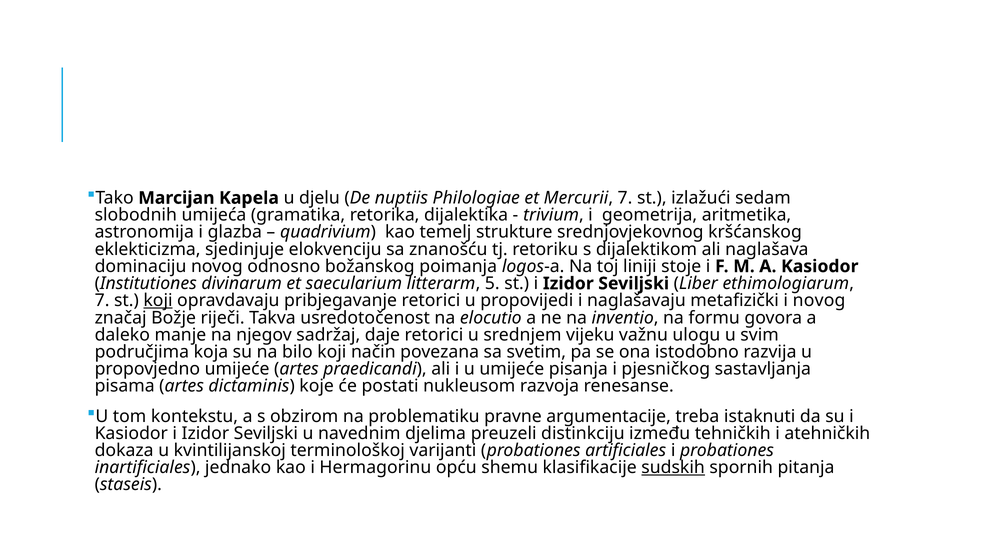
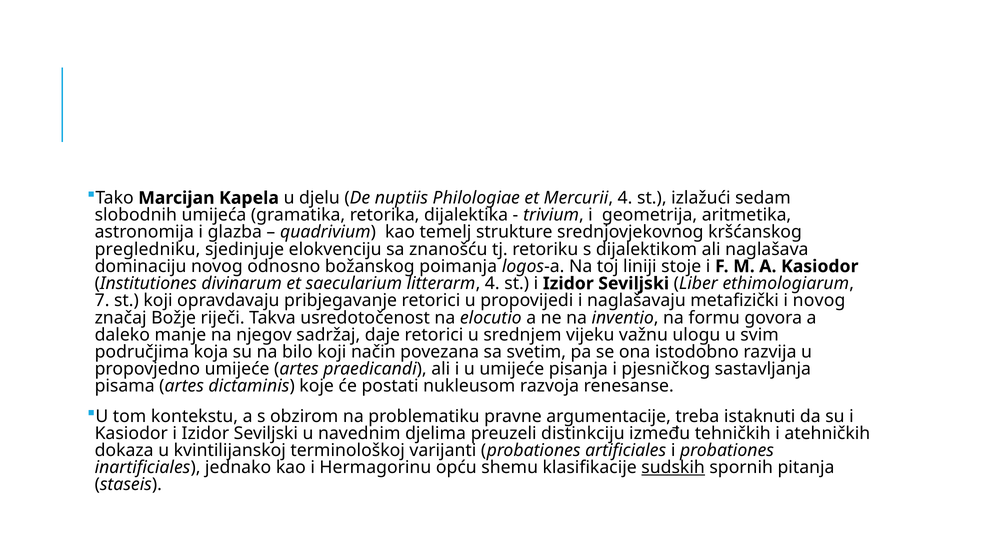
Mercurii 7: 7 -> 4 (625, 198)
eklekticizma: eklekticizma -> pregledniku (148, 249)
litterarm 5: 5 -> 4 (492, 284)
koji underline: present -> none (158, 301)
